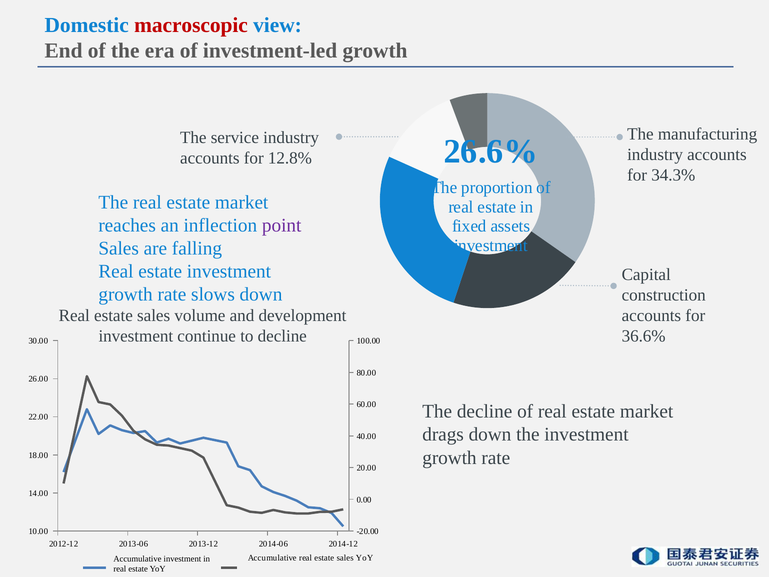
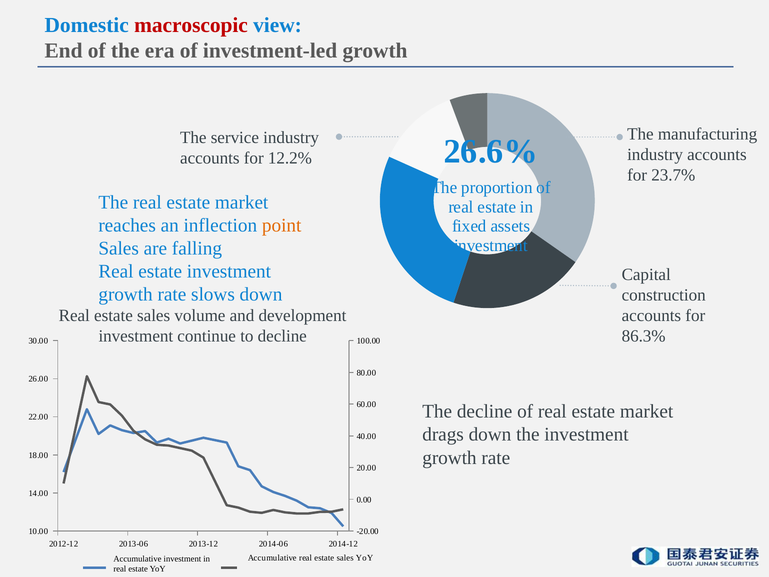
12.8%: 12.8% -> 12.2% (290, 158)
34.3%: 34.3% -> 23.7% (673, 175)
point colour: purple -> orange (282, 225)
36.6%: 36.6% -> 86.3% (644, 336)
